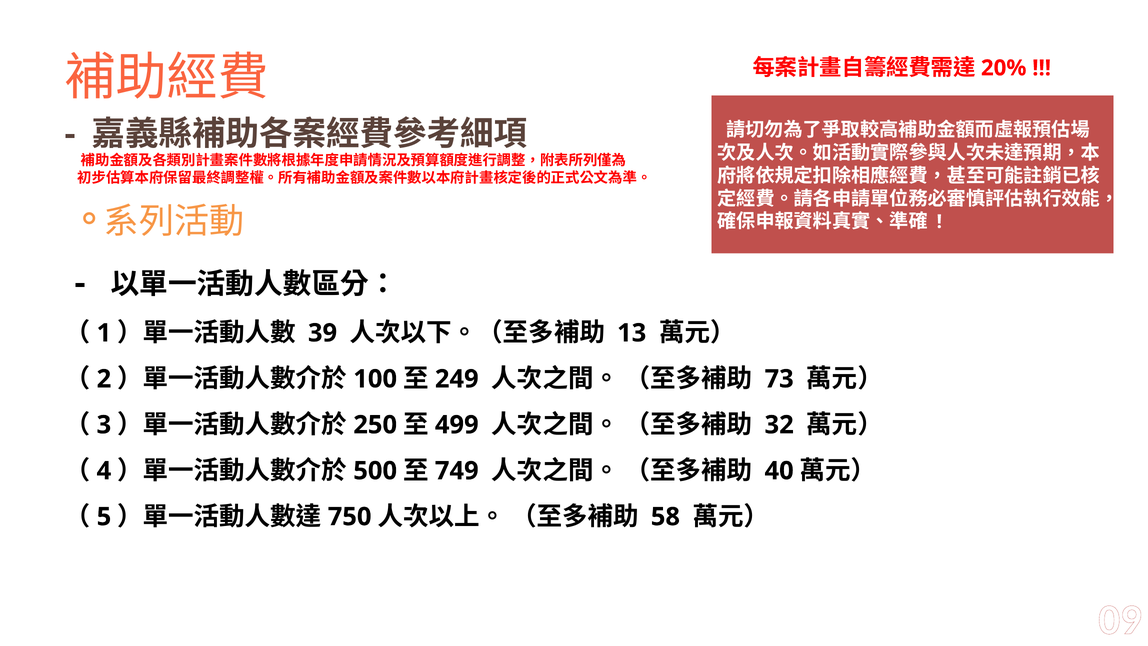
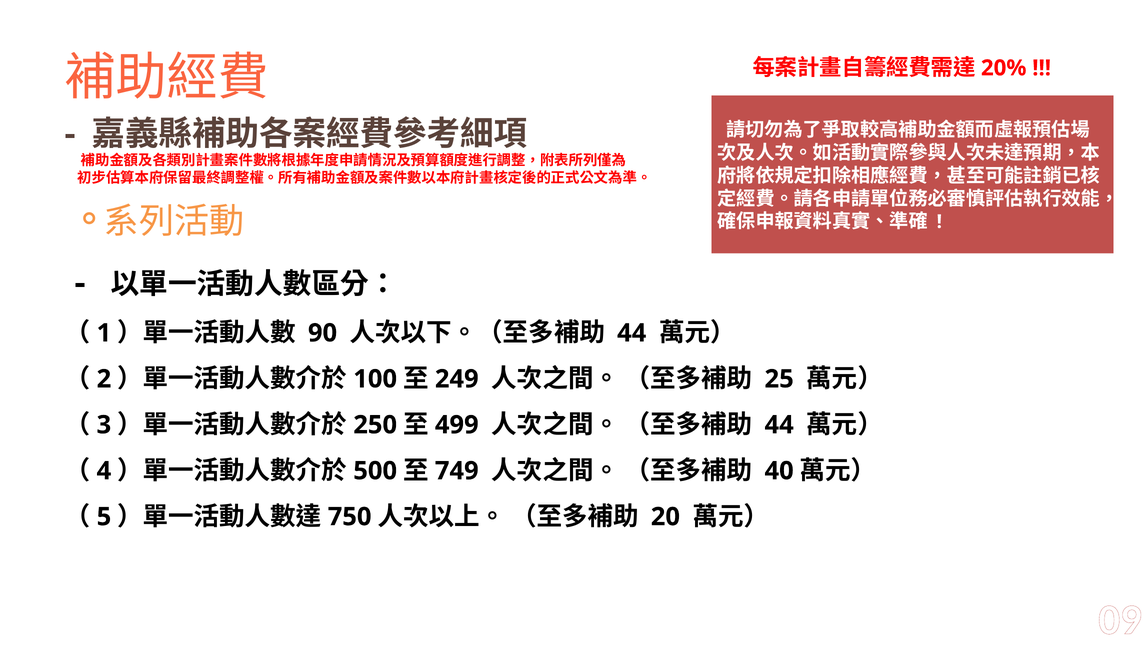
39: 39 -> 90 (323, 333)
13: 13 -> 44 (632, 333)
73: 73 -> 25 (779, 379)
32: 32 -> 44 (779, 425)
58: 58 -> 20 (665, 517)
